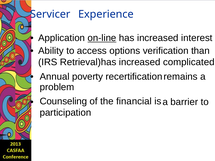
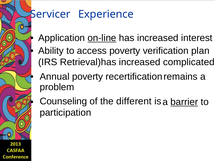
access options: options -> poverty (125, 51)
than: than -> plan (200, 51)
financial: financial -> different (134, 102)
barrier underline: none -> present (184, 102)
